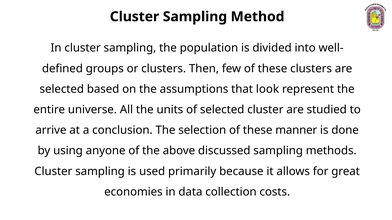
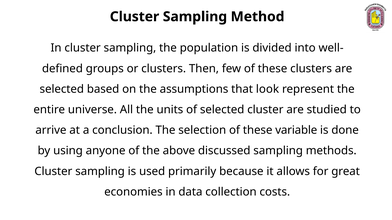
manner: manner -> variable (296, 130)
